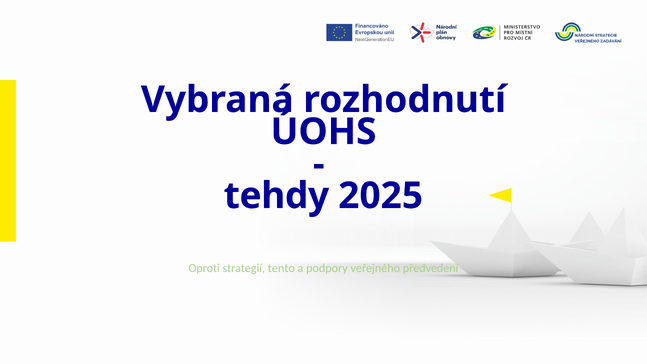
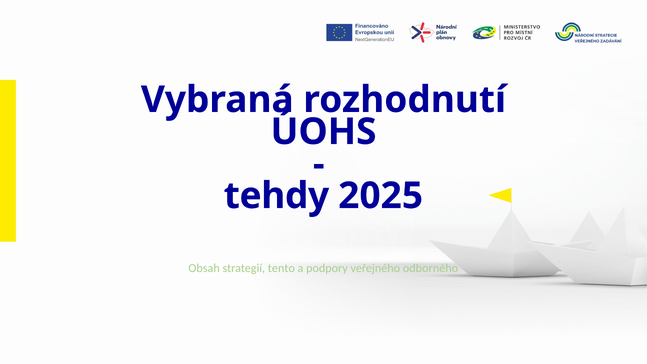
Oproti: Oproti -> Obsah (204, 268)
předvedení: předvedení -> odborného (431, 268)
